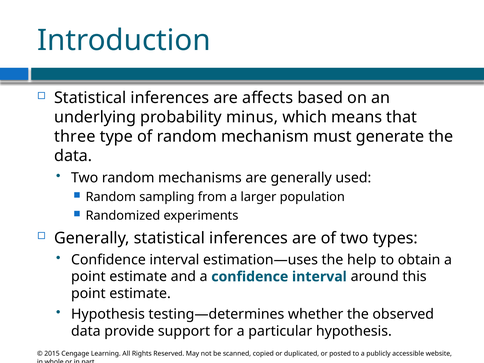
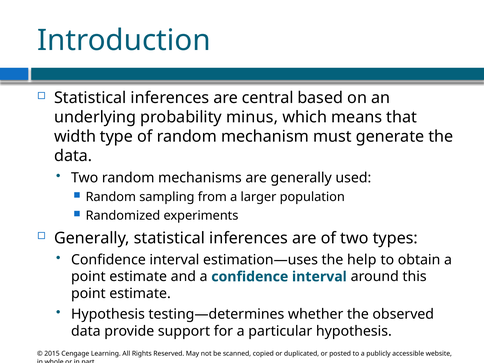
affects: affects -> central (268, 98)
three: three -> width (75, 137)
